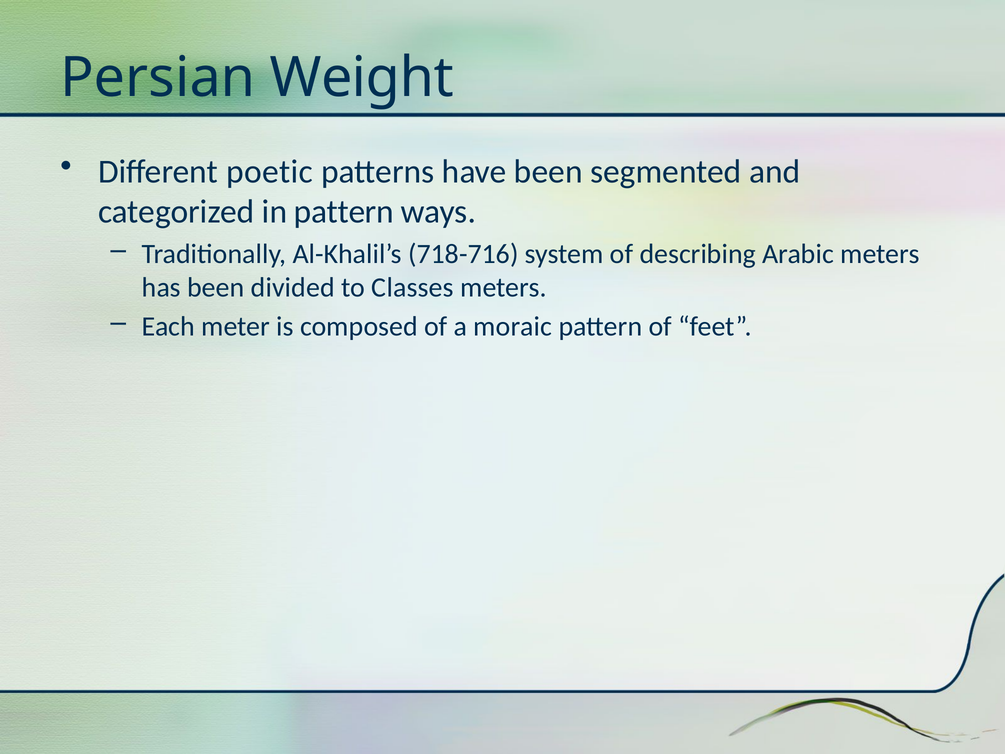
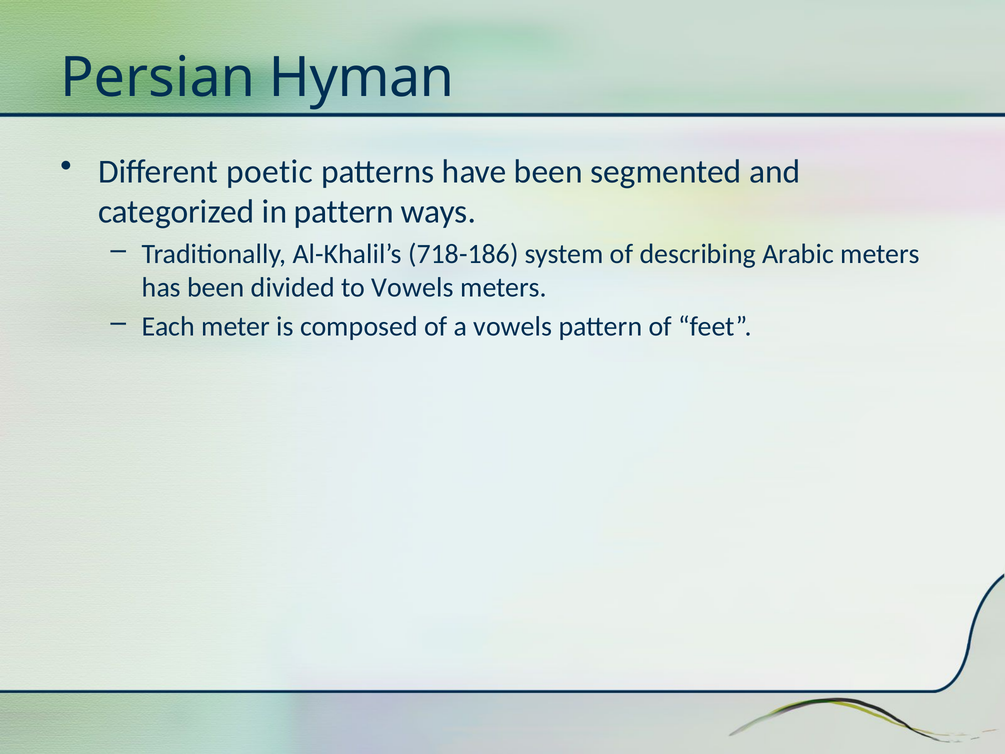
Weight: Weight -> Hyman (362, 78)
718-716: 718-716 -> 718-186 (463, 254)
to Classes: Classes -> Vowels (413, 287)
a moraic: moraic -> vowels (513, 326)
